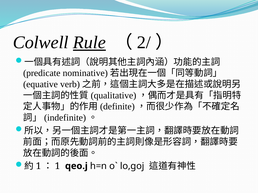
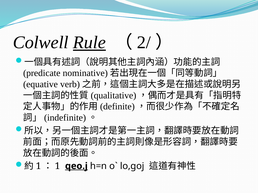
qeo.j underline: none -> present (76, 166)
